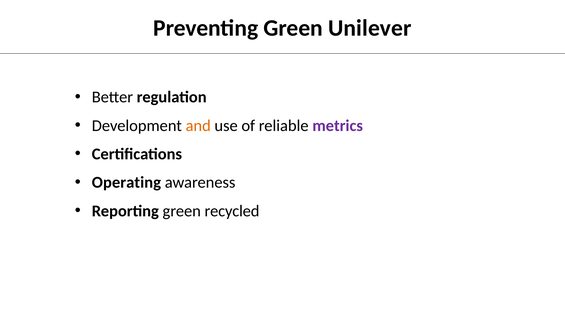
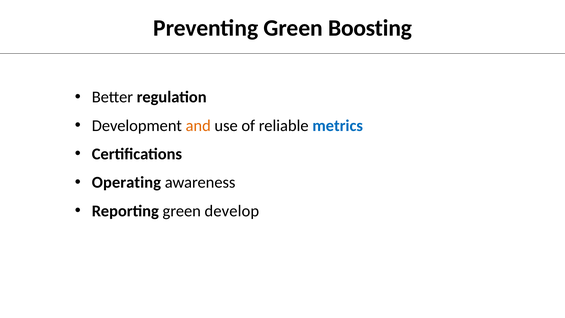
Unilever: Unilever -> Boosting (370, 28)
metrics colour: purple -> blue (338, 126)
recycled: recycled -> develop (232, 211)
